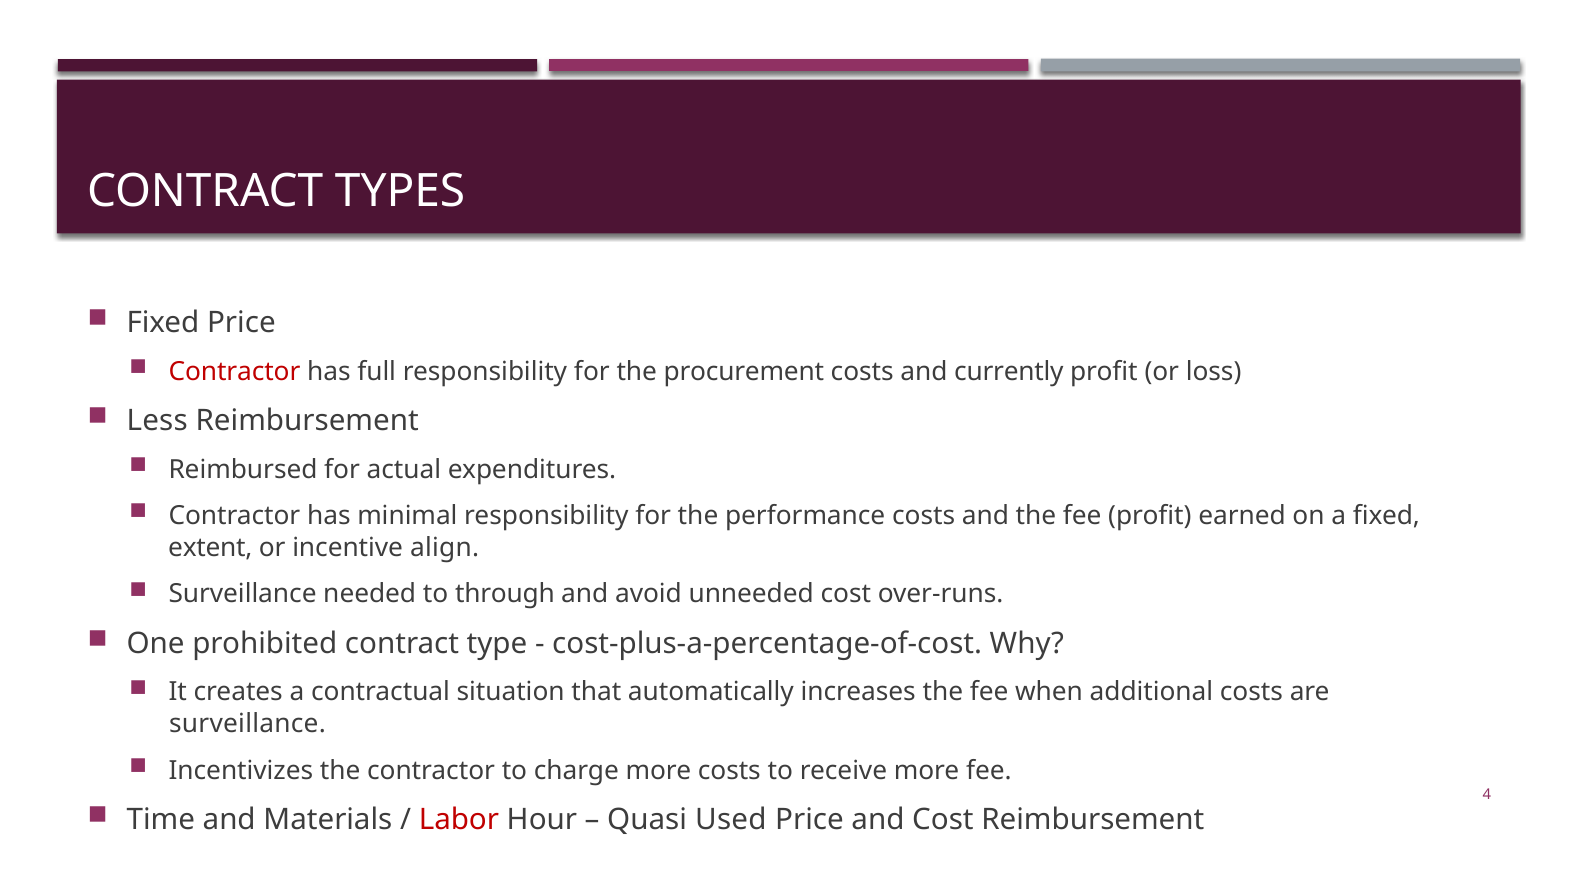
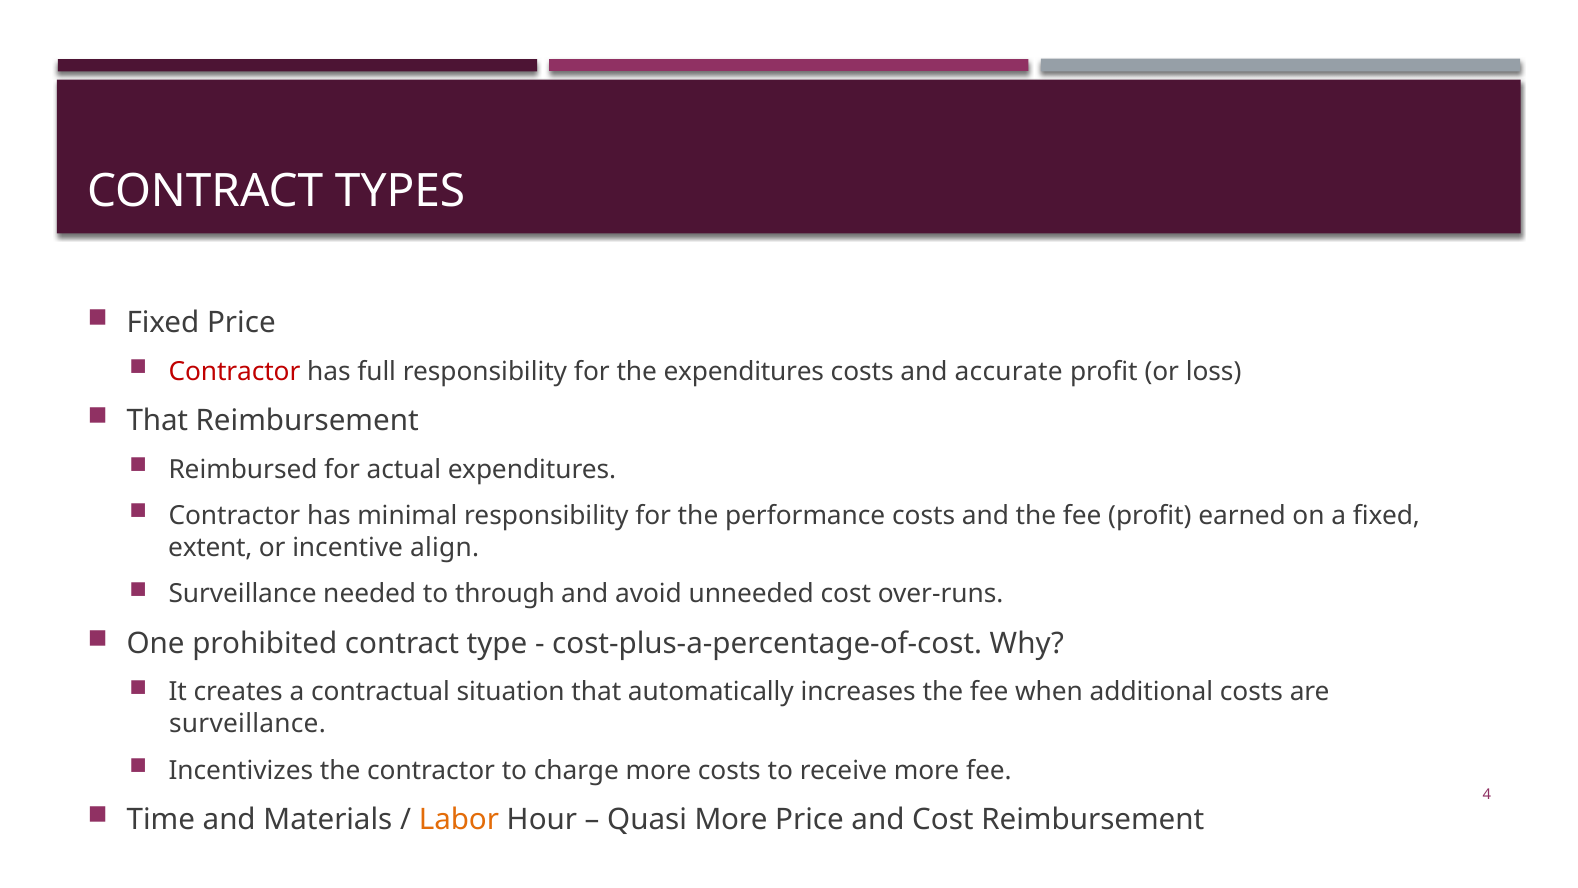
the procurement: procurement -> expenditures (744, 371)
currently: currently -> accurate (1009, 371)
Less: Less -> That (157, 421)
Labor colour: red -> orange (459, 820)
Quasi Used: Used -> More (731, 820)
